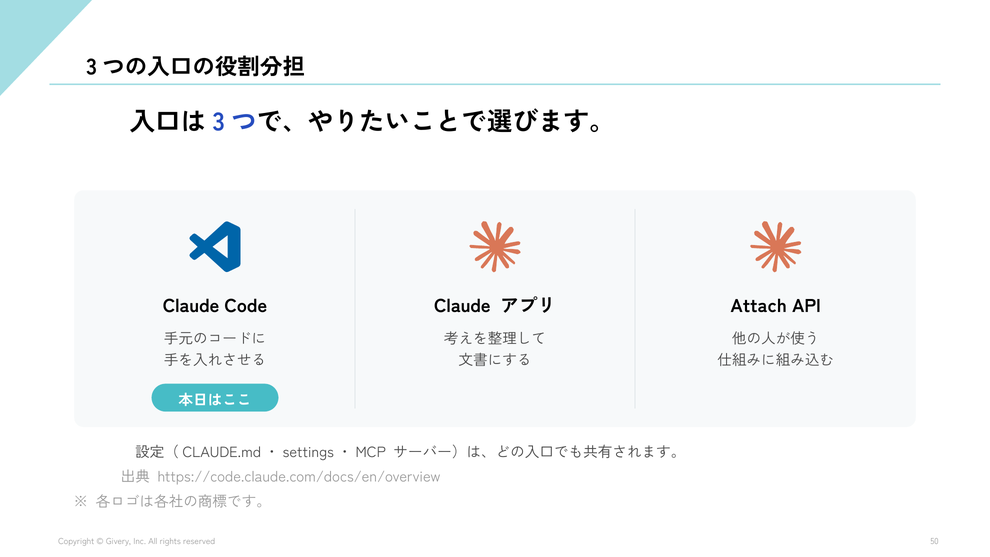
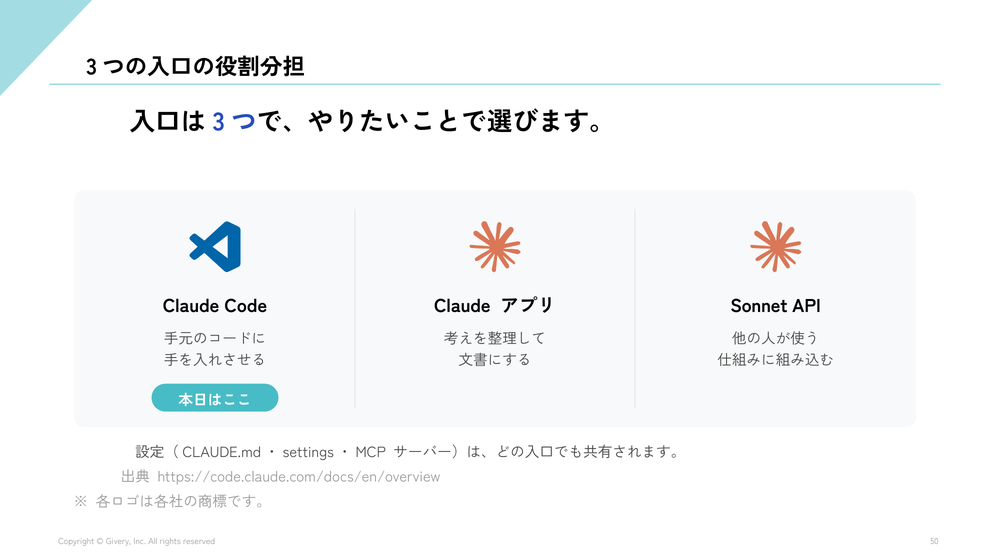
Attach: Attach -> Sonnet (759, 306)
